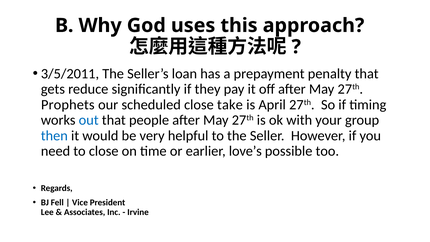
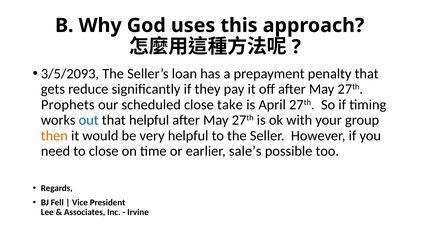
3/5/2011: 3/5/2011 -> 3/5/2093 (70, 74)
that people: people -> helpful (149, 120)
then colour: blue -> orange (54, 136)
love’s: love’s -> sale’s (245, 151)
